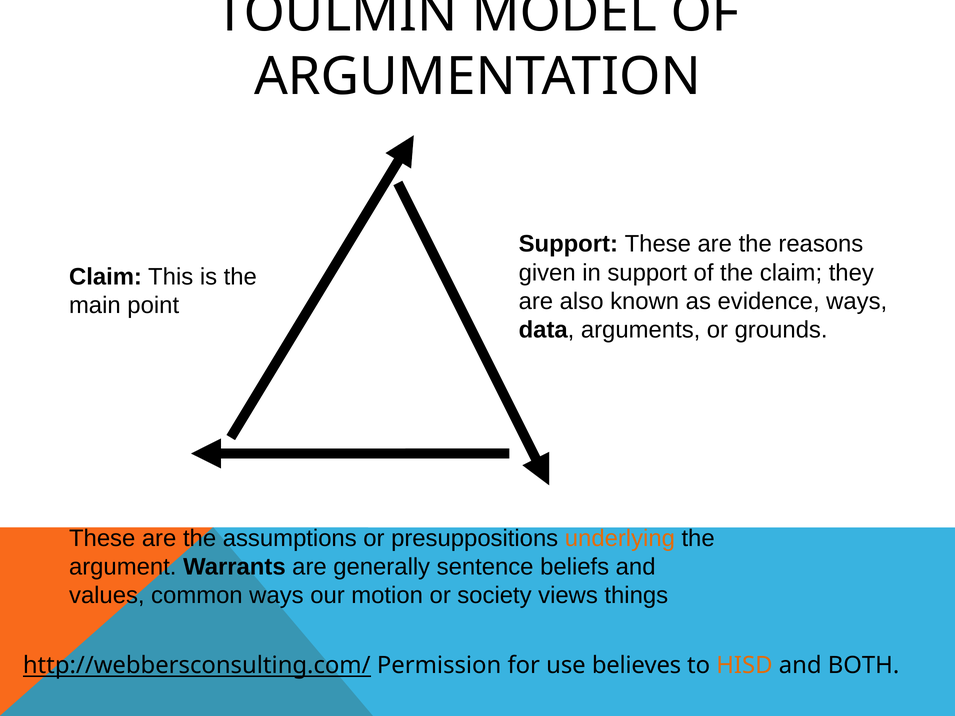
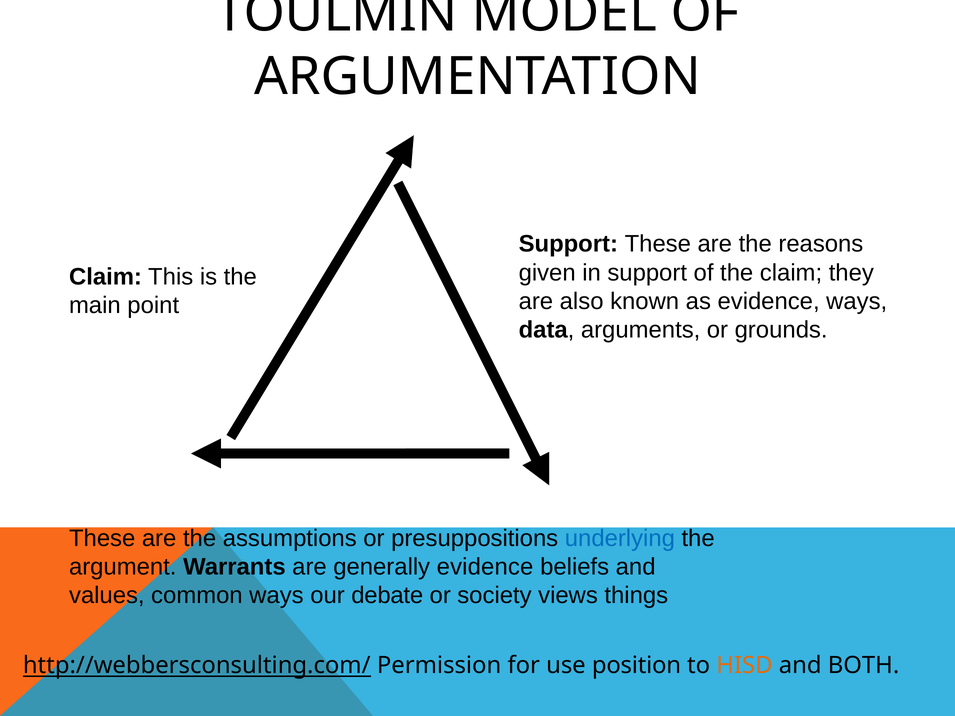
underlying colour: orange -> blue (620, 538)
generally sentence: sentence -> evidence (485, 567)
motion: motion -> debate (387, 596)
believes: believes -> position (637, 666)
